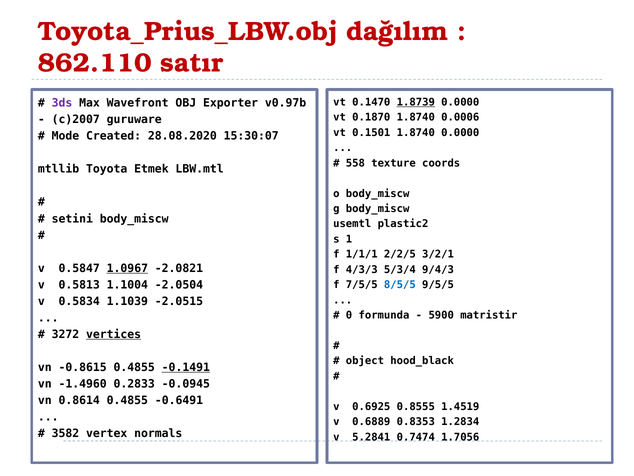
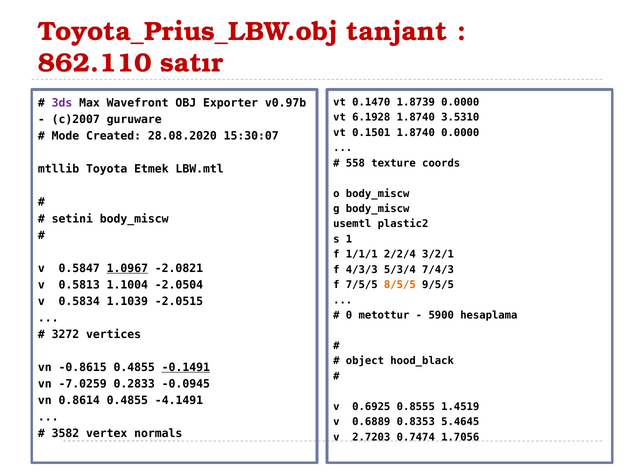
dağılım: dağılım -> tanjant (397, 31)
1.8739 underline: present -> none (416, 102)
0.1870: 0.1870 -> 6.1928 (371, 117)
0.0006: 0.0006 -> 3.5310 (460, 117)
2/2/5: 2/2/5 -> 2/2/4 (400, 254)
9/4/3: 9/4/3 -> 7/4/3 (438, 269)
8/5/5 colour: blue -> orange (400, 285)
formunda: formunda -> metottur (384, 315)
matristir: matristir -> hesaplama (489, 315)
vertices underline: present -> none (114, 334)
-1.4960: -1.4960 -> -7.0259 (83, 383)
-0.6491: -0.6491 -> -4.1491 (179, 400)
1.2834: 1.2834 -> 5.4645 (460, 421)
5.2841: 5.2841 -> 2.7203 (371, 437)
